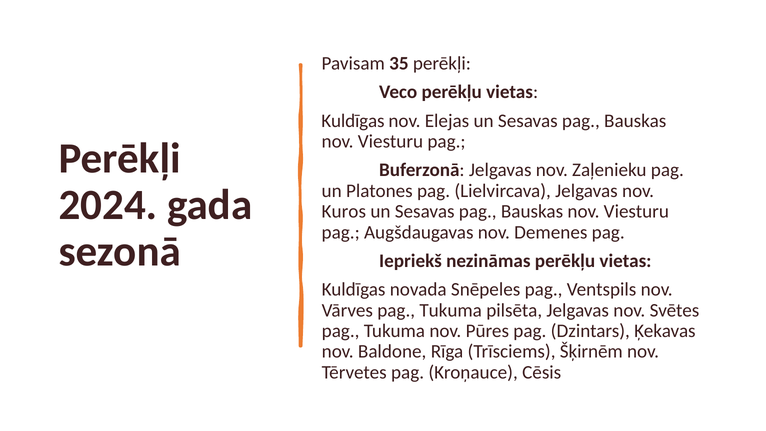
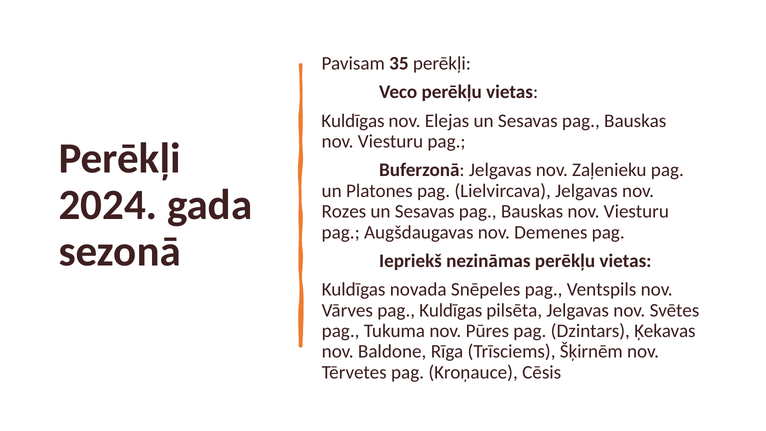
Kuros: Kuros -> Rozes (344, 211)
Vārves pag Tukuma: Tukuma -> Kuldīgas (451, 310)
